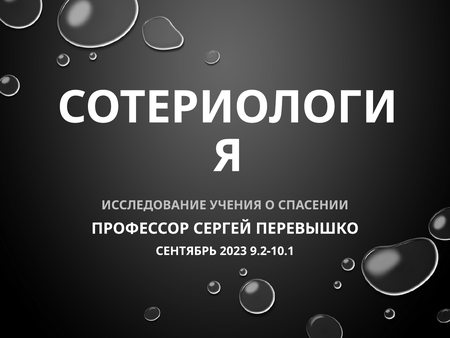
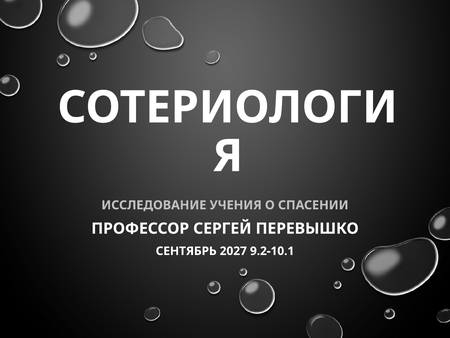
2023: 2023 -> 2027 (233, 251)
